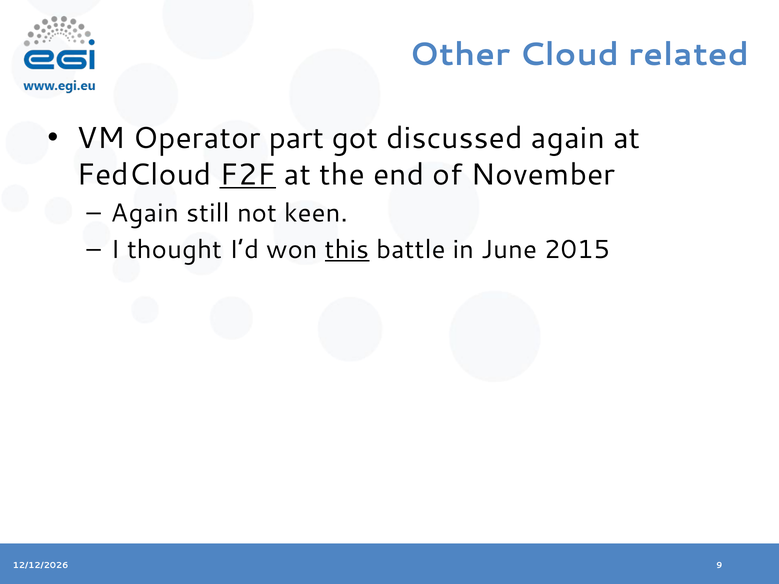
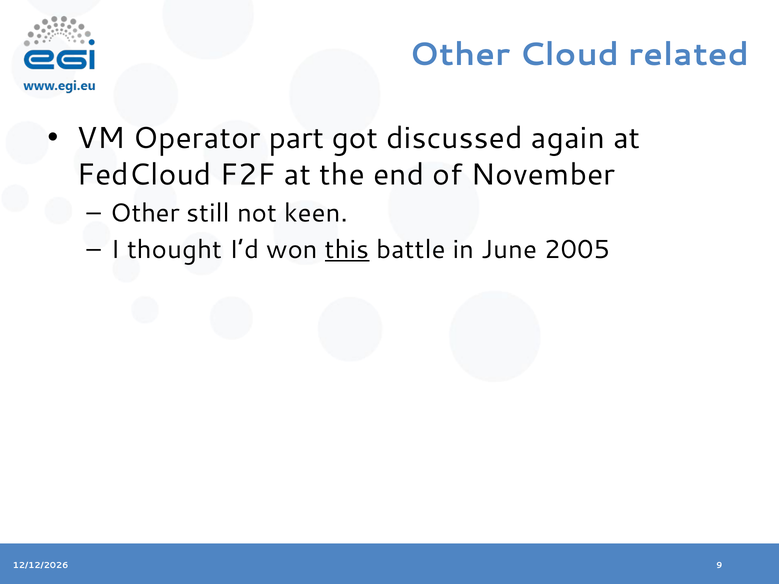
F2F underline: present -> none (248, 175)
Again: Again -> Other (145, 213)
2015: 2015 -> 2005 (577, 250)
